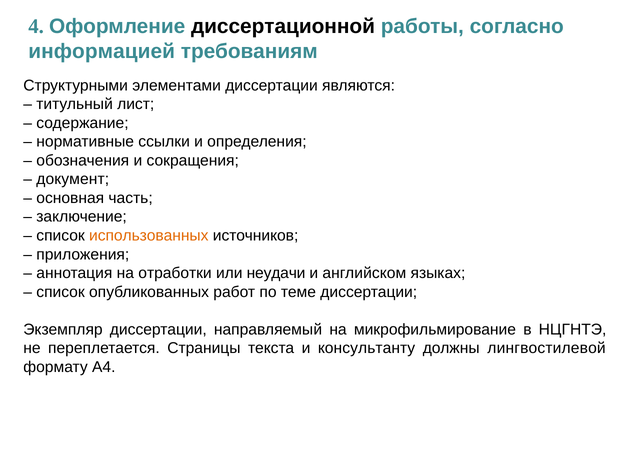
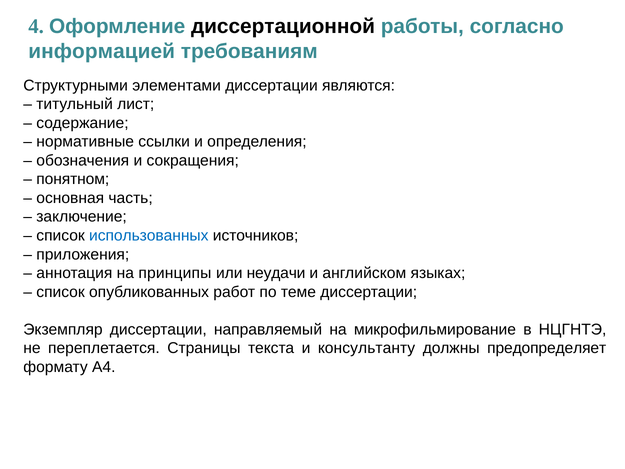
документ: документ -> понятном (73, 179)
использованных colour: orange -> blue (149, 235)
отработки: отработки -> принципы (175, 273)
лингвостилевой: лингвостилевой -> предопределяет (547, 348)
